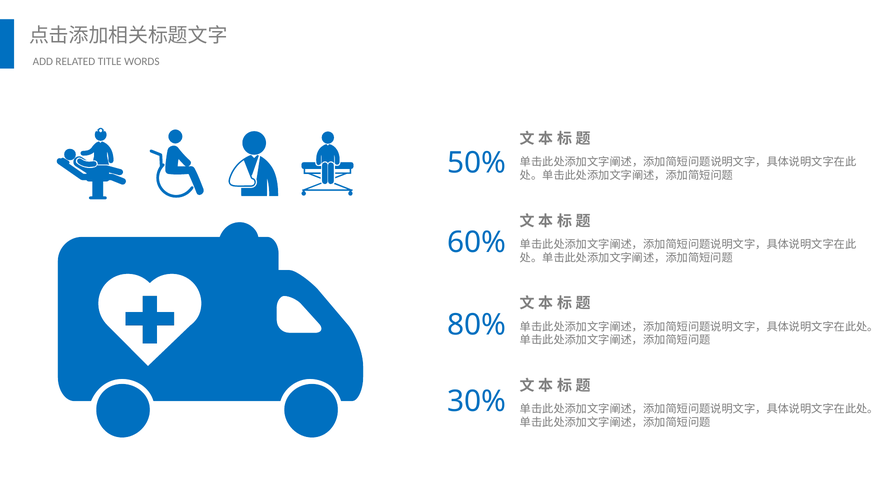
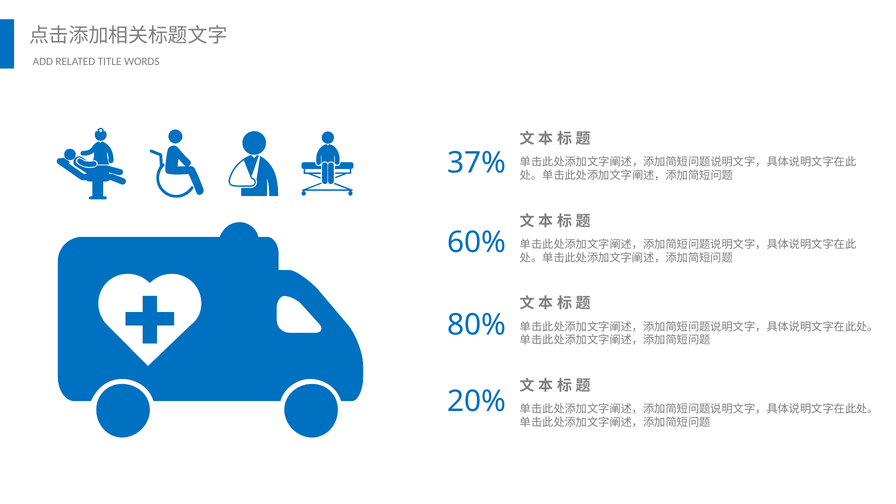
50%: 50% -> 37% (477, 163)
30%: 30% -> 20% (477, 402)
